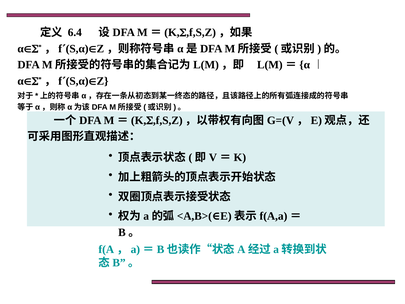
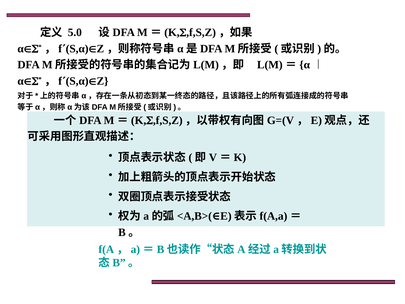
6.4: 6.4 -> 5.0 (75, 32)
